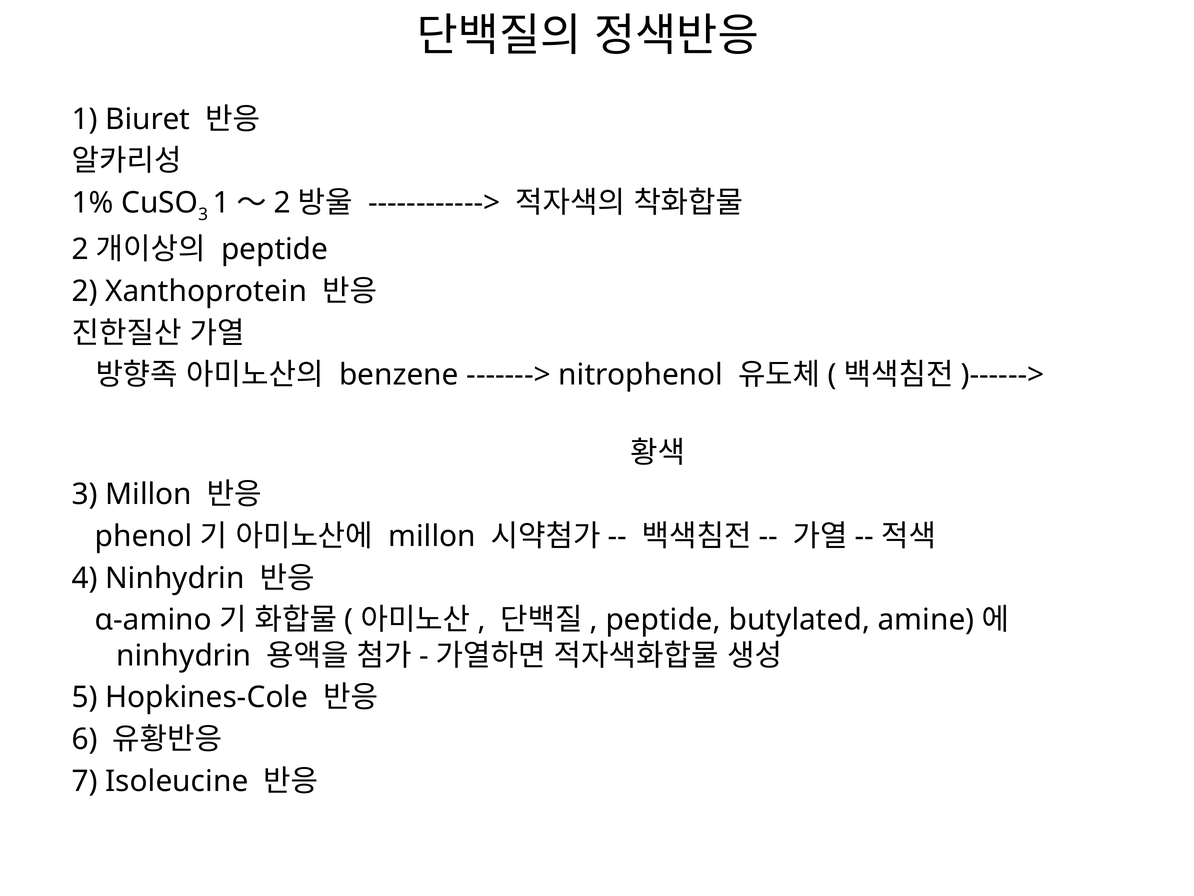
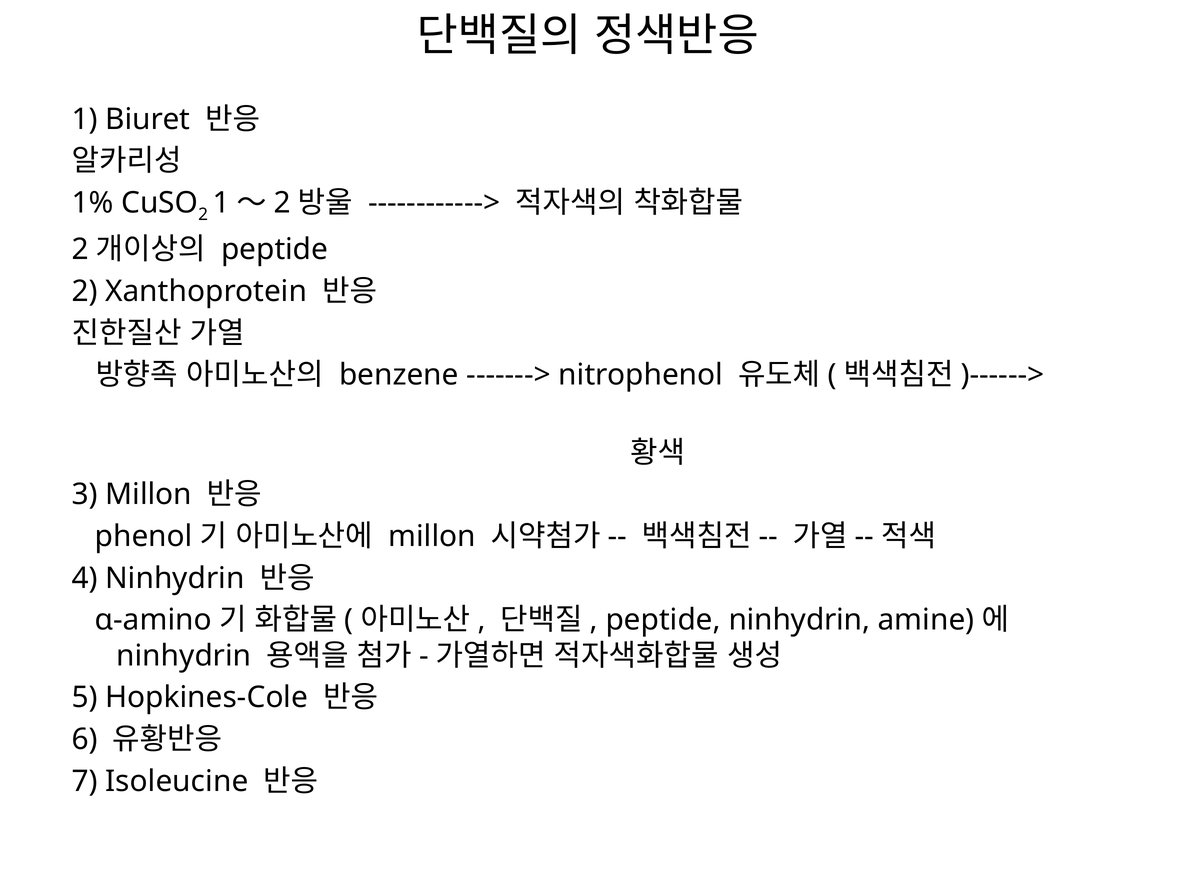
3: 3 -> 2 (203, 214)
peptide butylated: butylated -> ninhydrin (799, 620)
